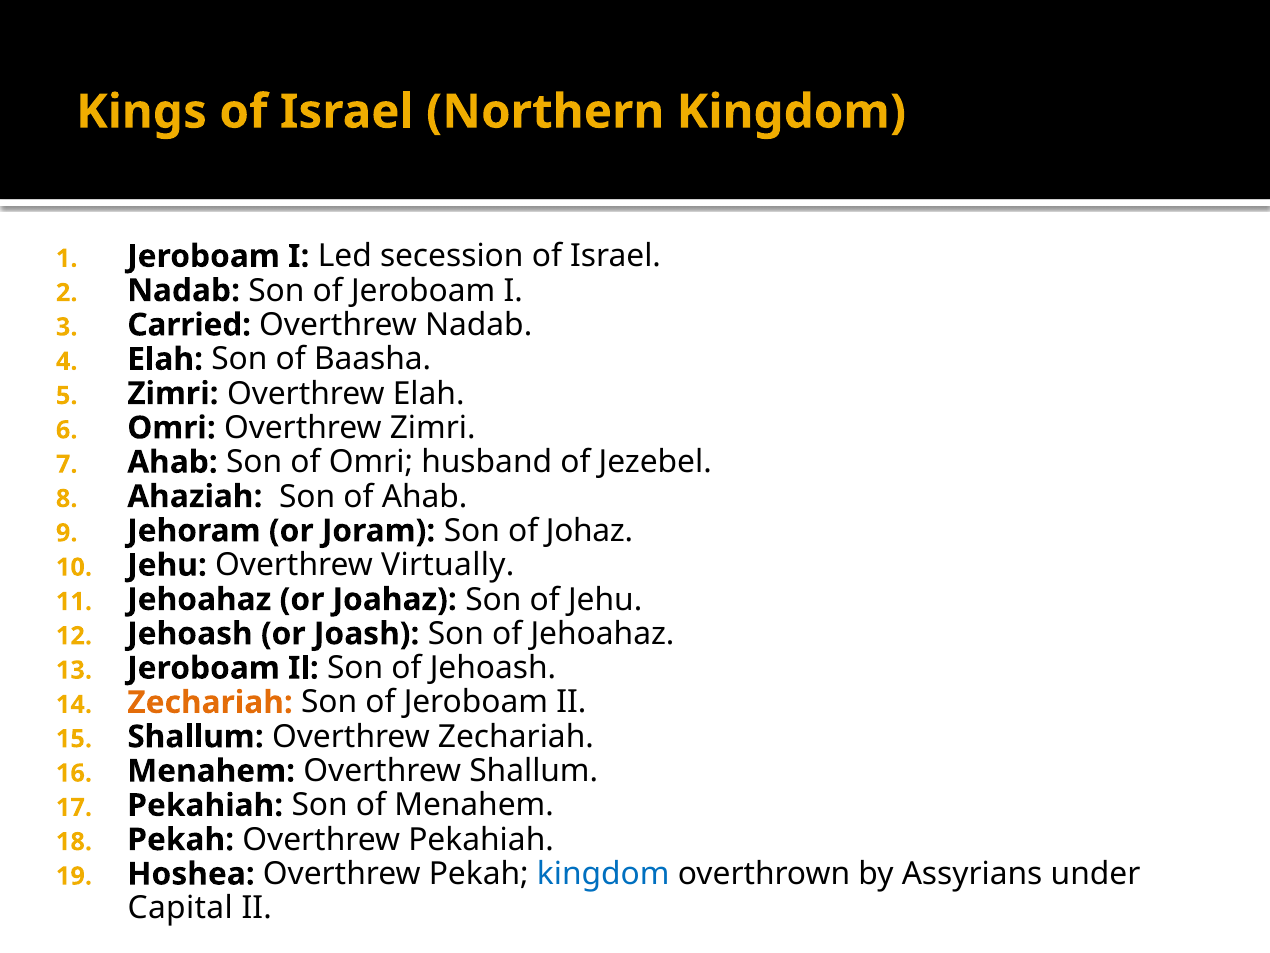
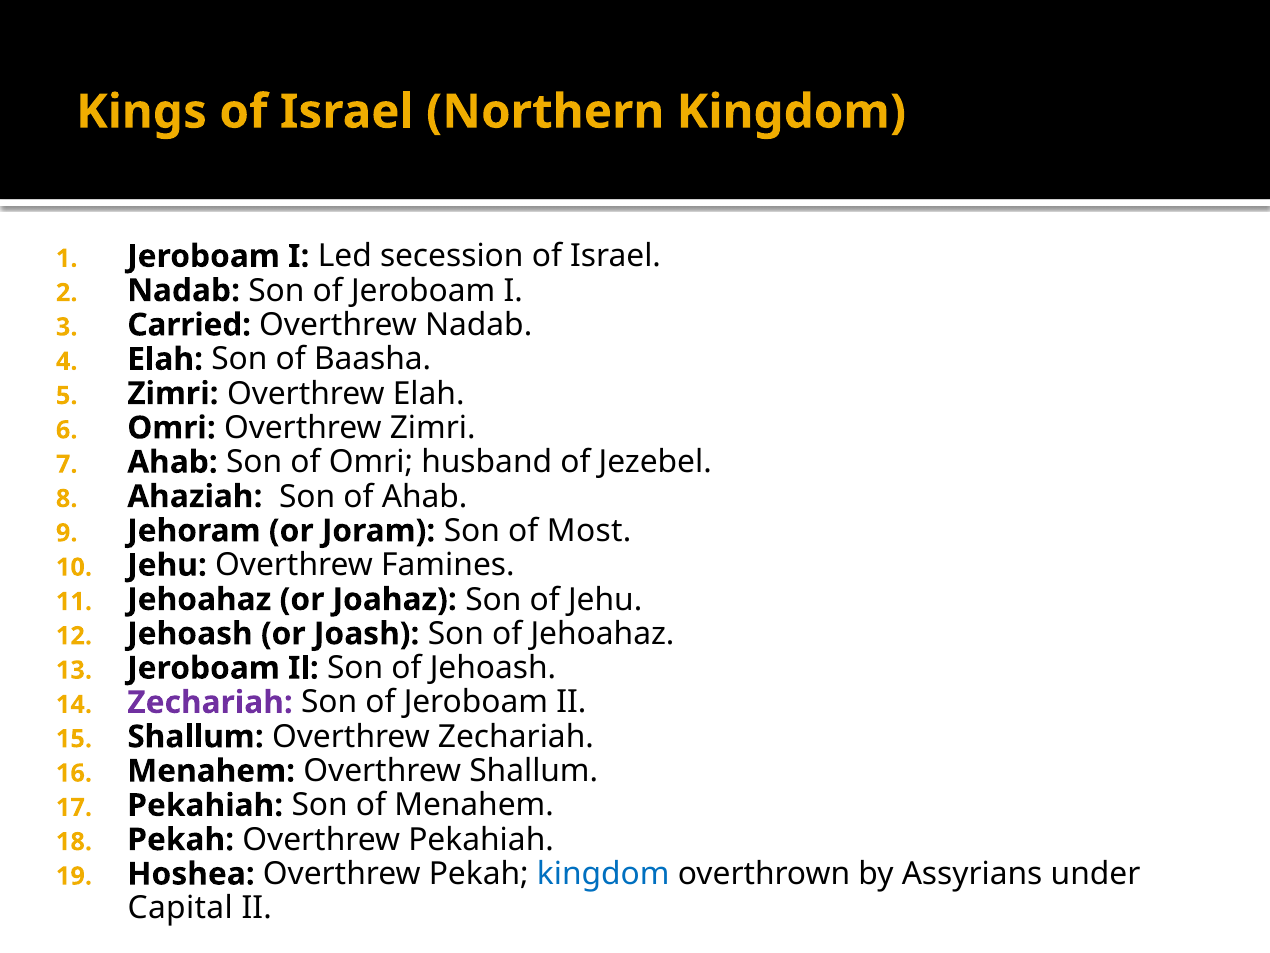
Johaz: Johaz -> Most (589, 531)
Virtually: Virtually -> Famines (448, 565)
Zechariah colour: orange -> purple (210, 702)
